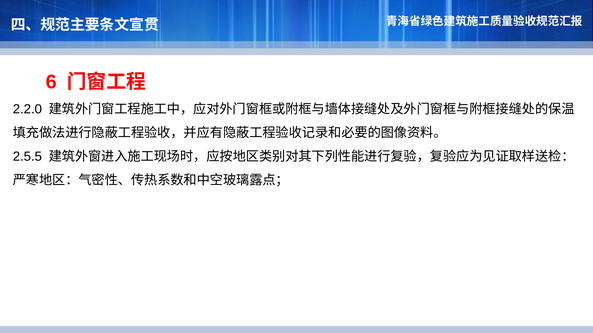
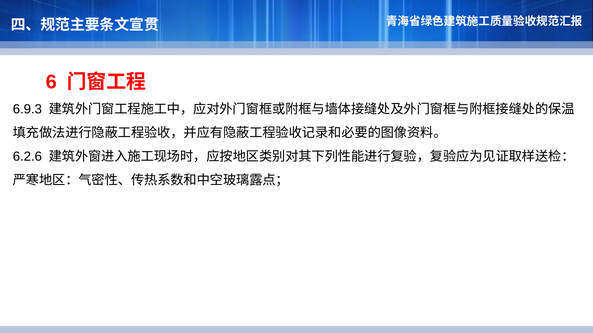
2.2.0: 2.2.0 -> 6.9.3 (27, 109)
2.5.5: 2.5.5 -> 6.2.6 (27, 157)
